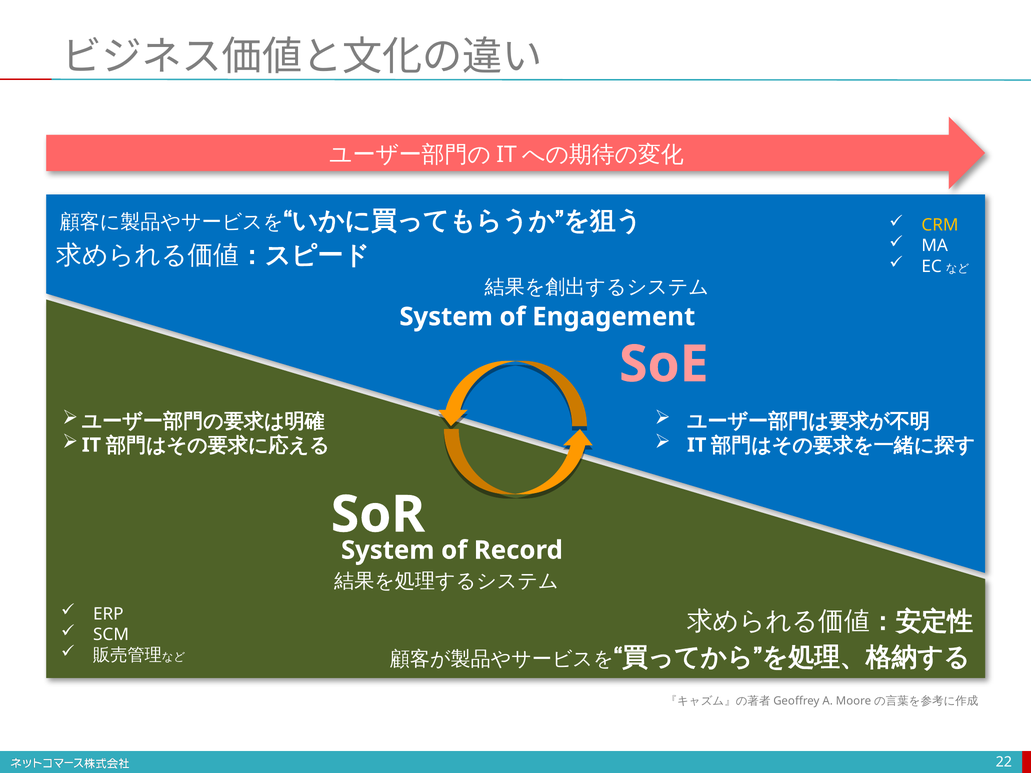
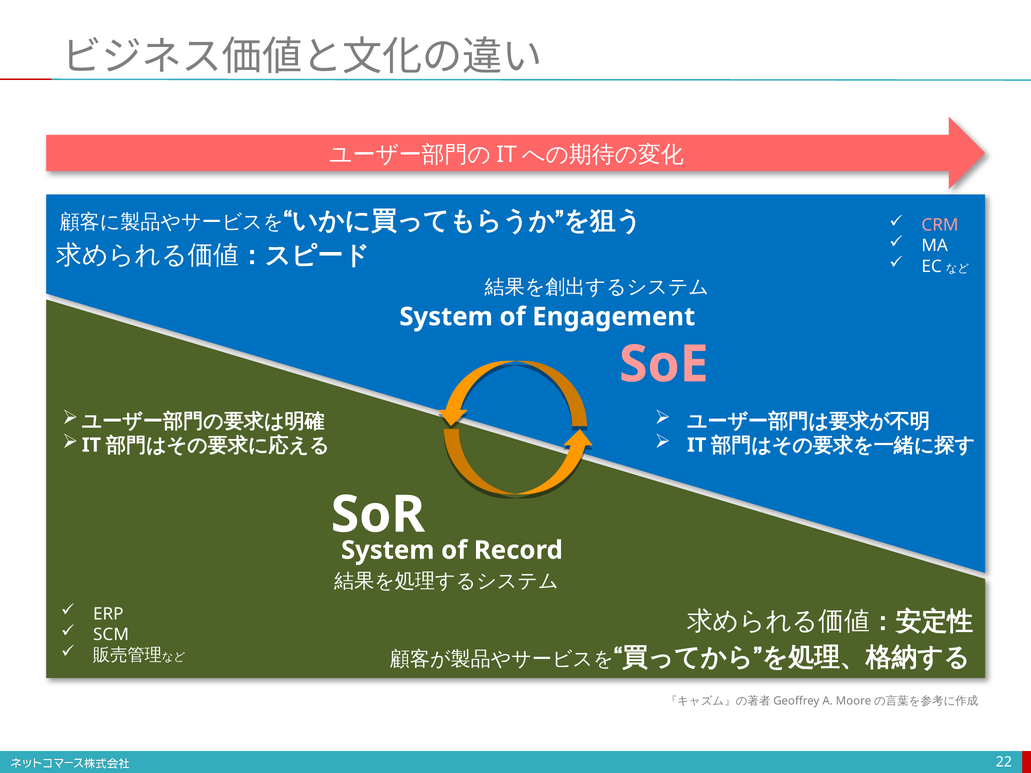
CRM colour: yellow -> pink (940, 225)
